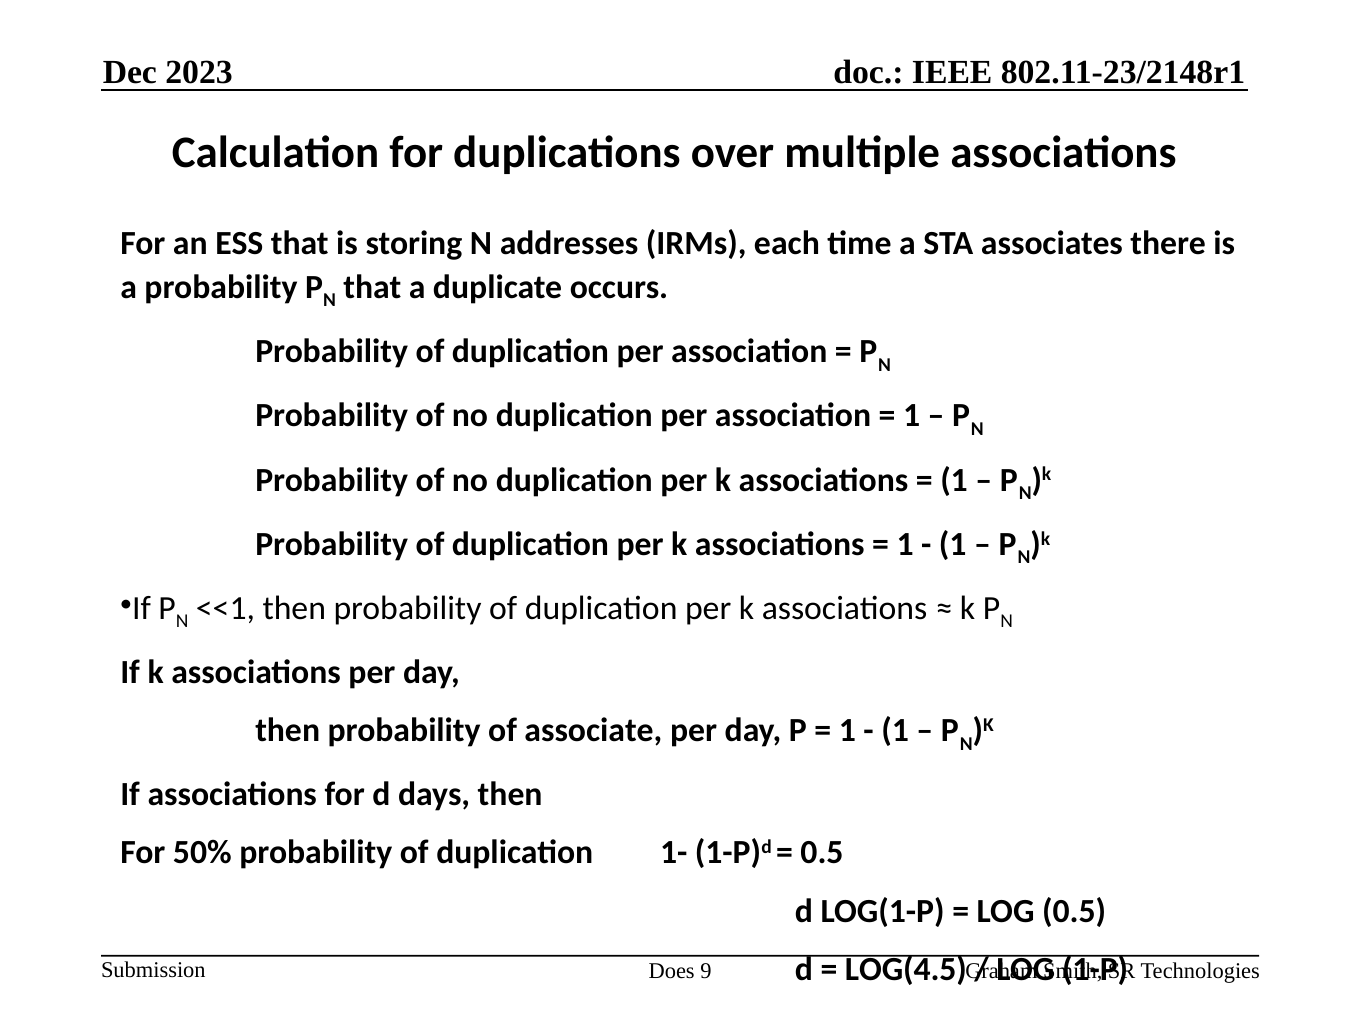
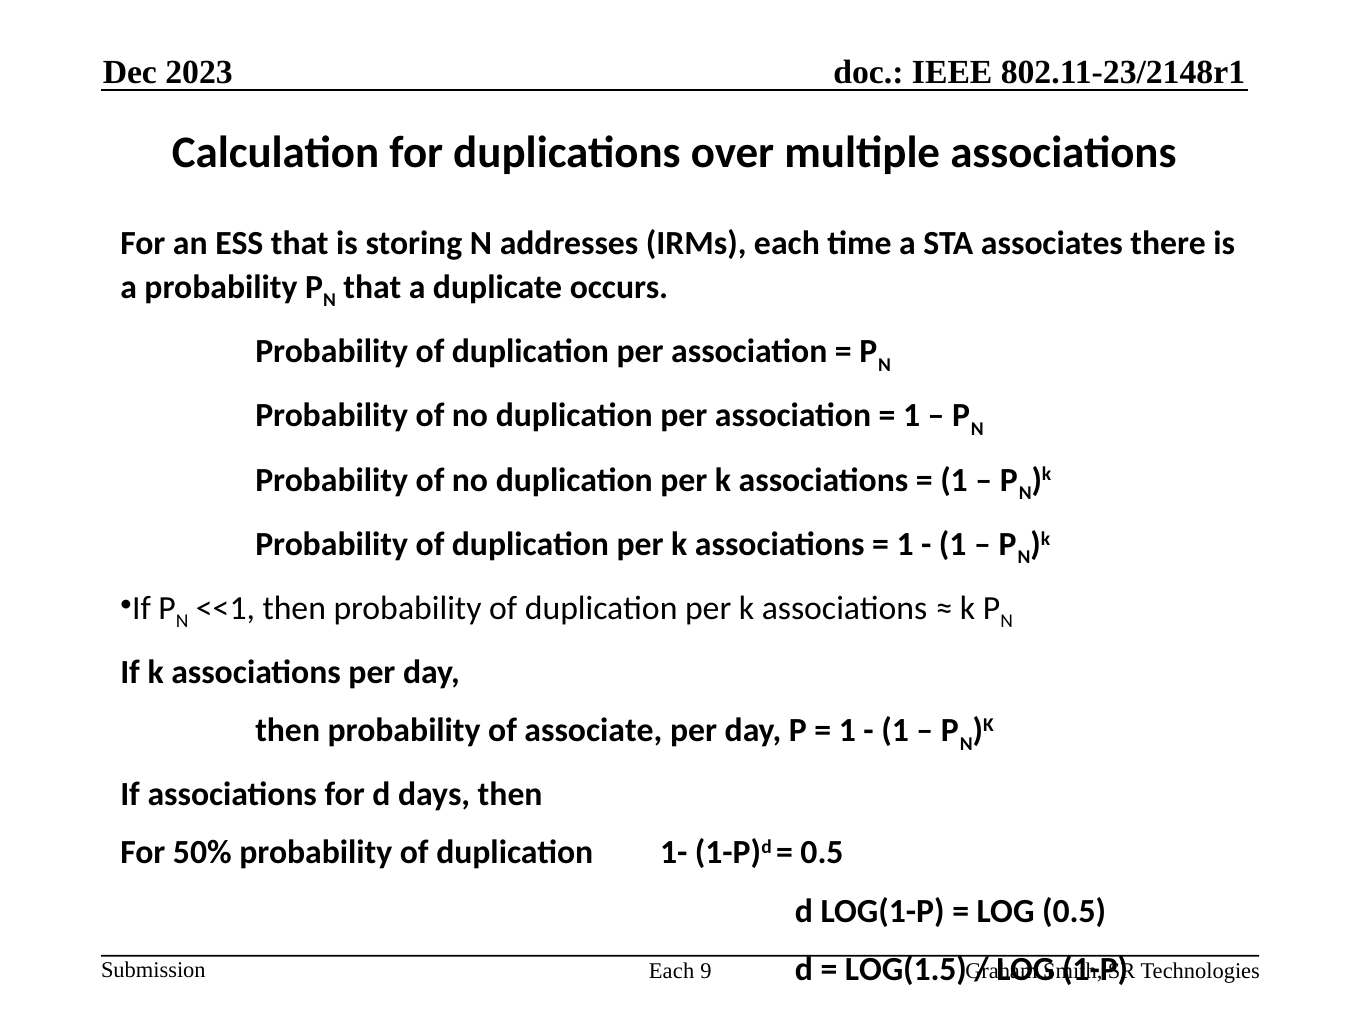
LOG(4.5: LOG(4.5 -> LOG(1.5 (906, 969)
Does: Does -> Each (672, 970)
